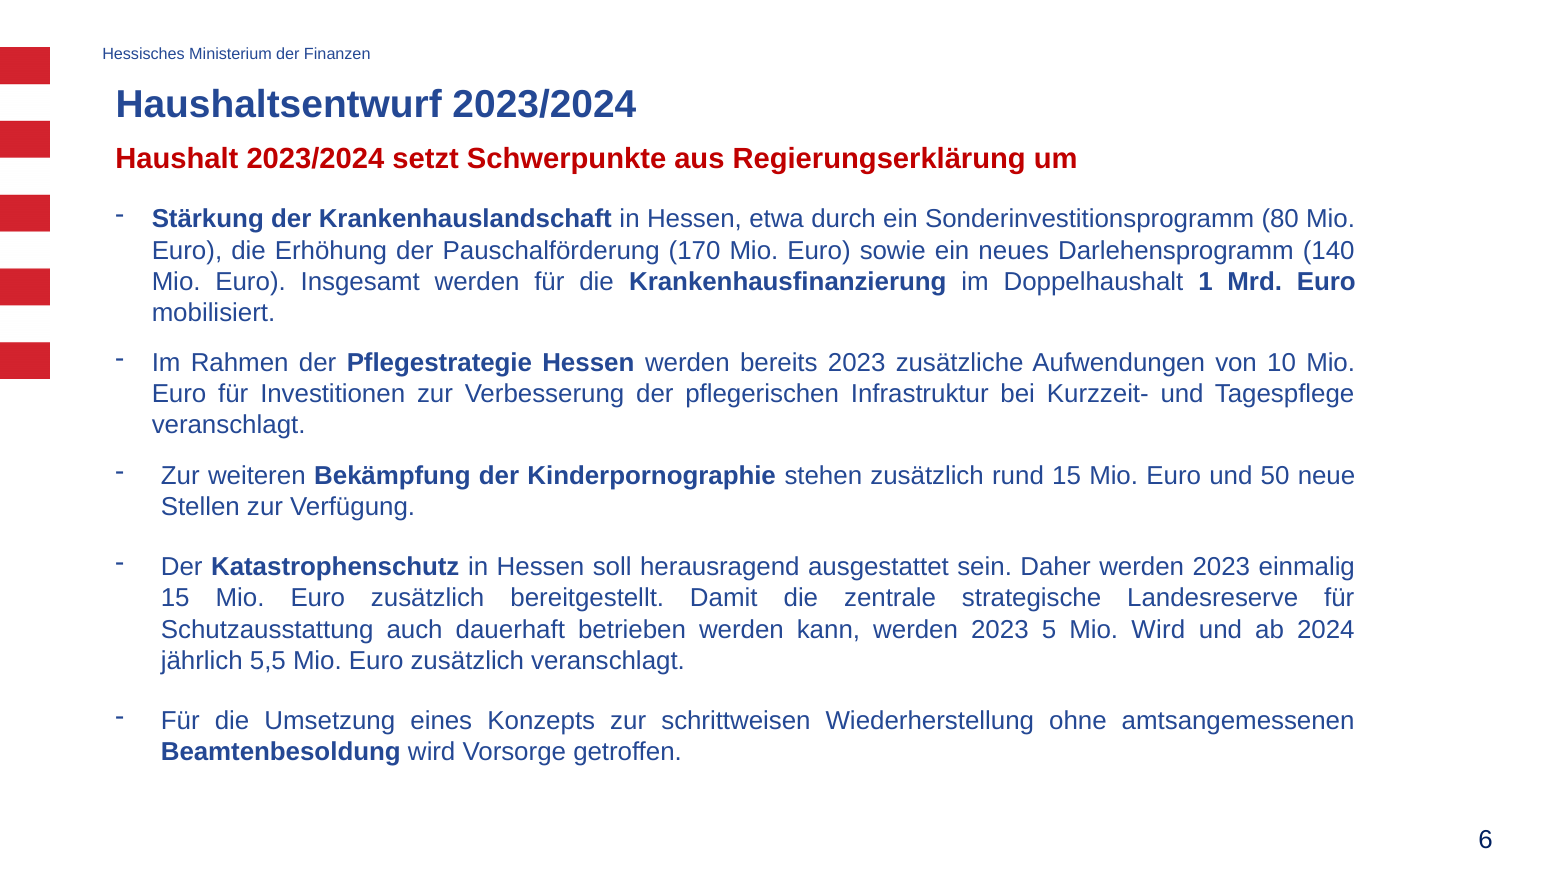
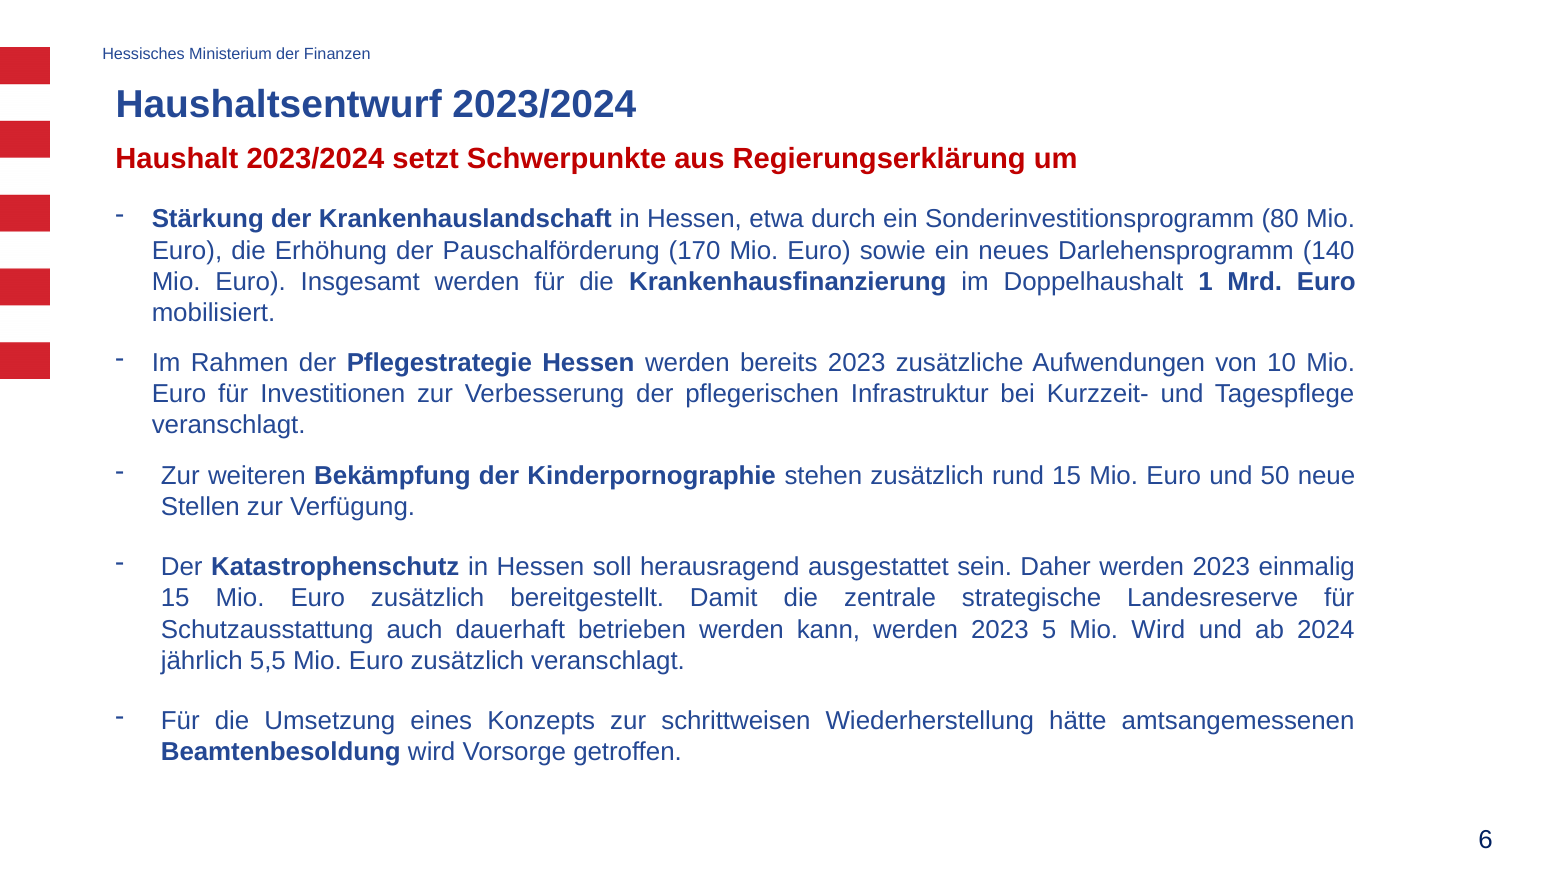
ohne: ohne -> hätte (1078, 721)
